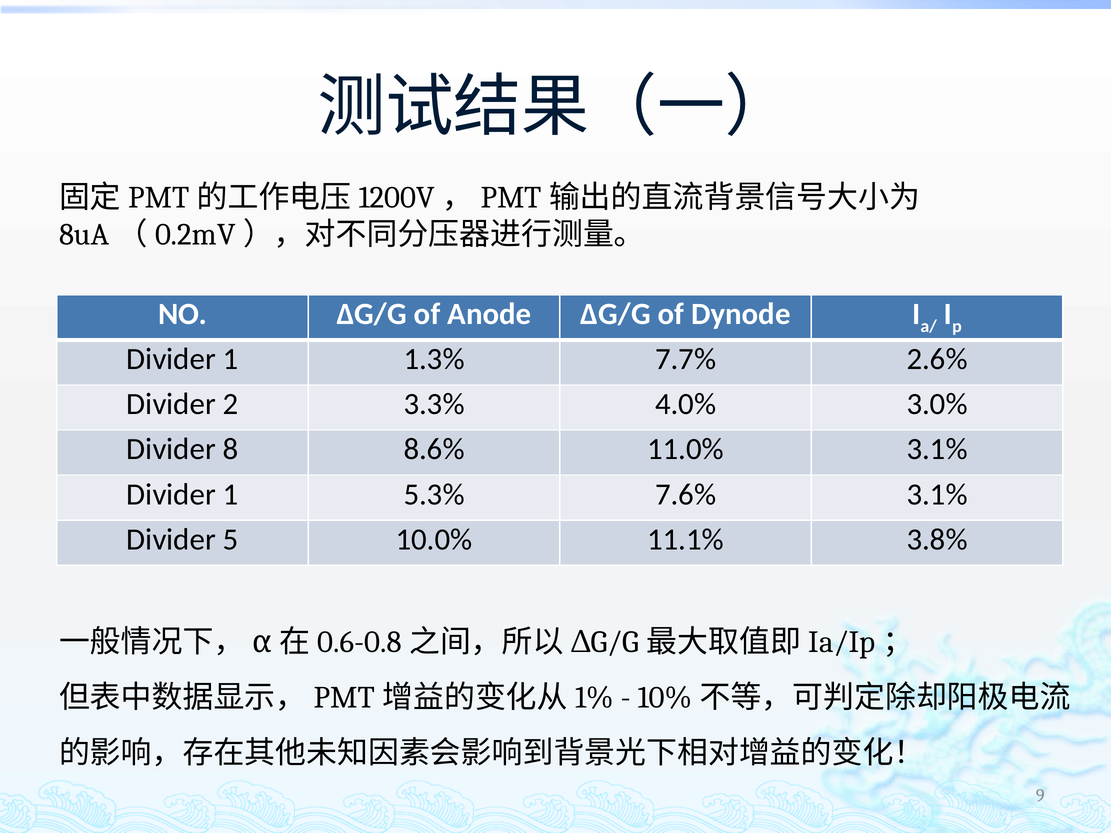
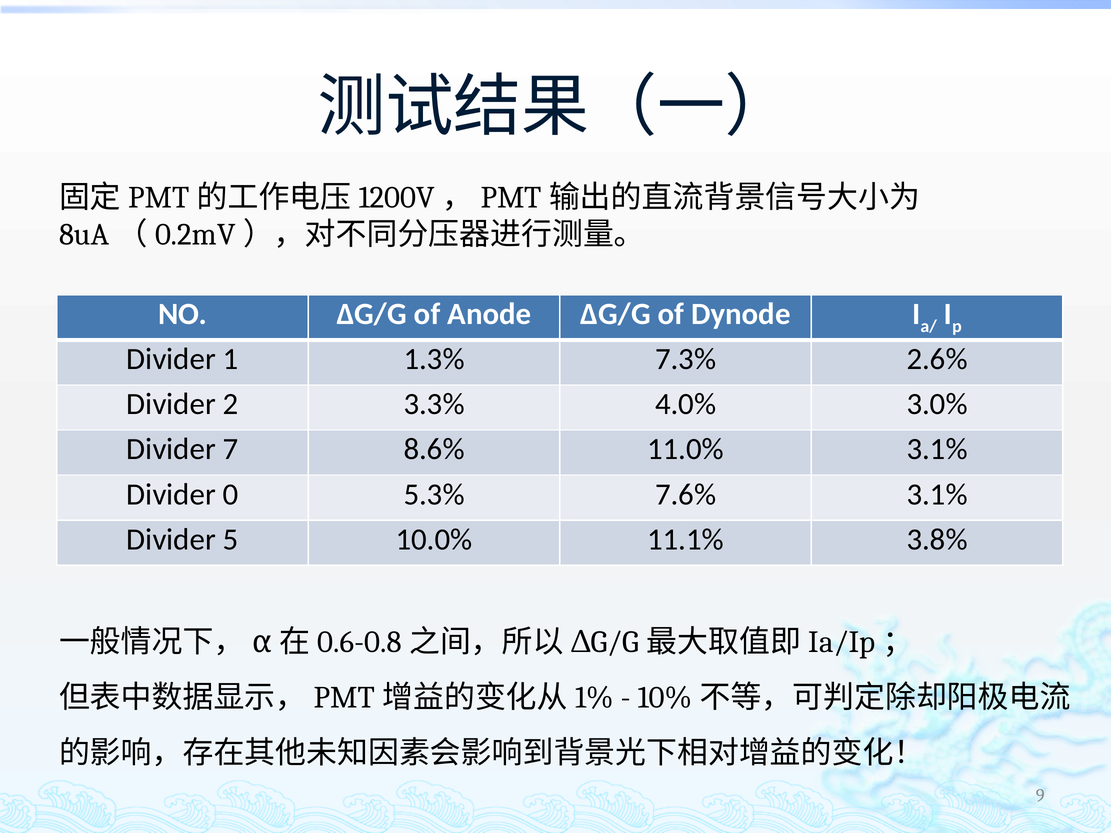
7.7%: 7.7% -> 7.3% (686, 359)
8: 8 -> 7 (231, 449)
1: 1 -> 0 (231, 494)
